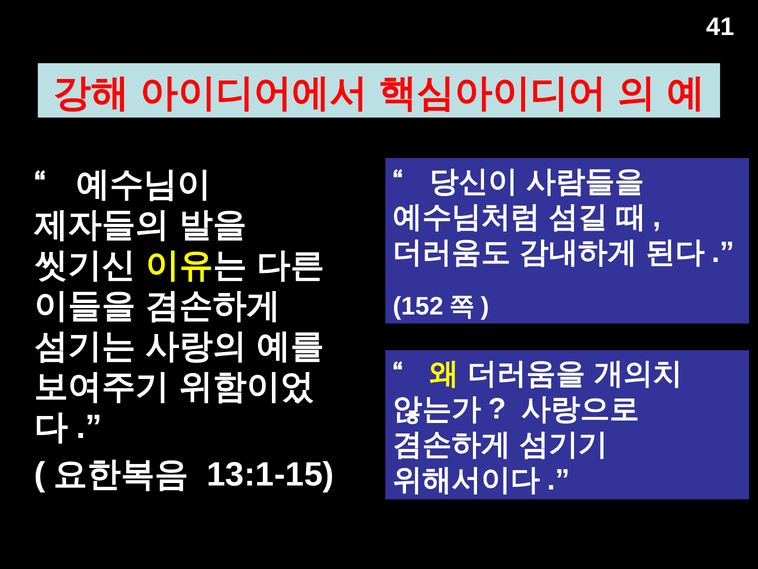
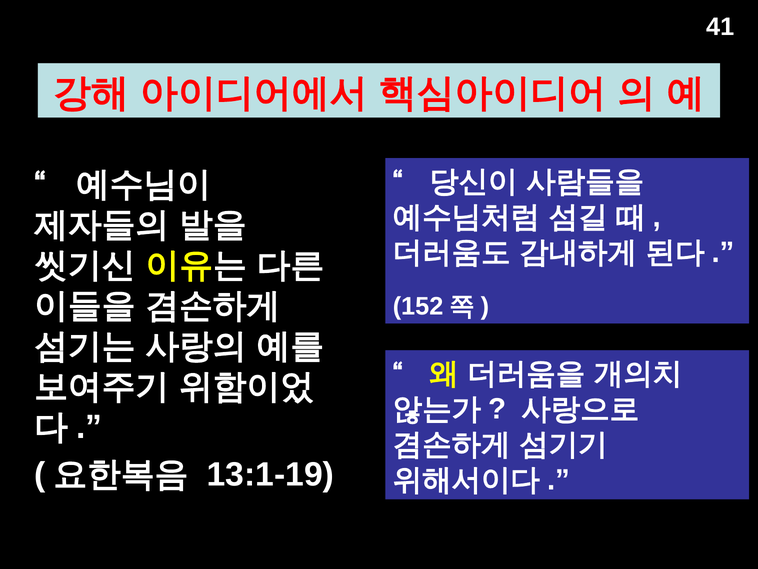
13:1-15: 13:1-15 -> 13:1-19 (270, 474)
